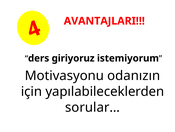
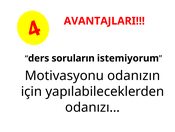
giriyoruz: giriyoruz -> soruların (73, 58)
sorular…: sorular… -> odanızı… (93, 107)
